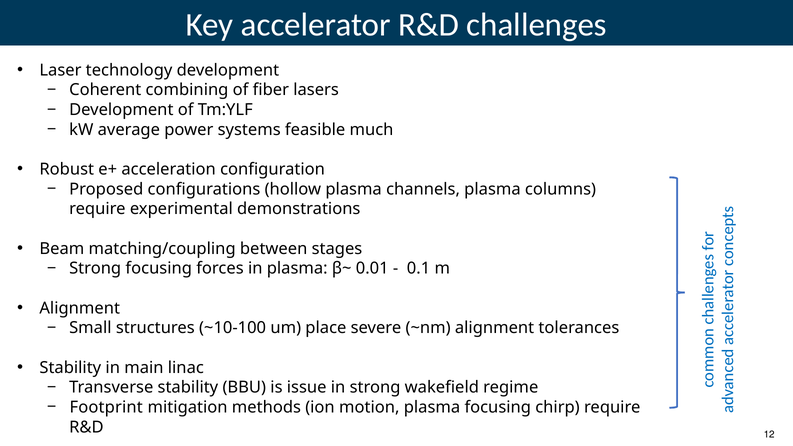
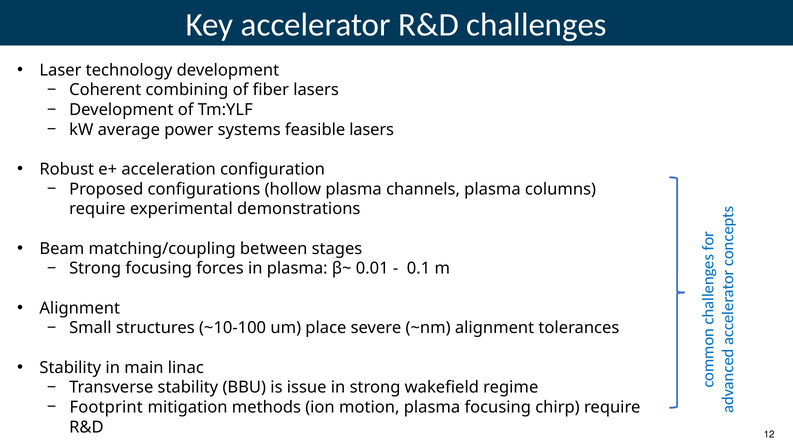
feasible much: much -> lasers (372, 130)
